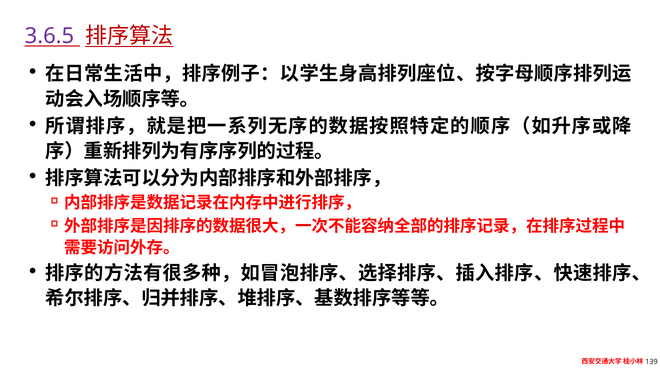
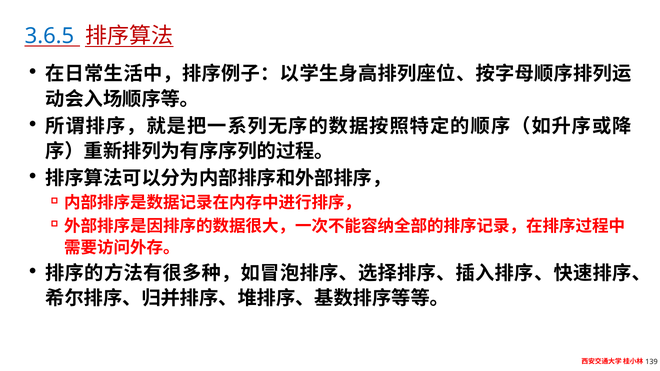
3.6.5 colour: purple -> blue (49, 36)
